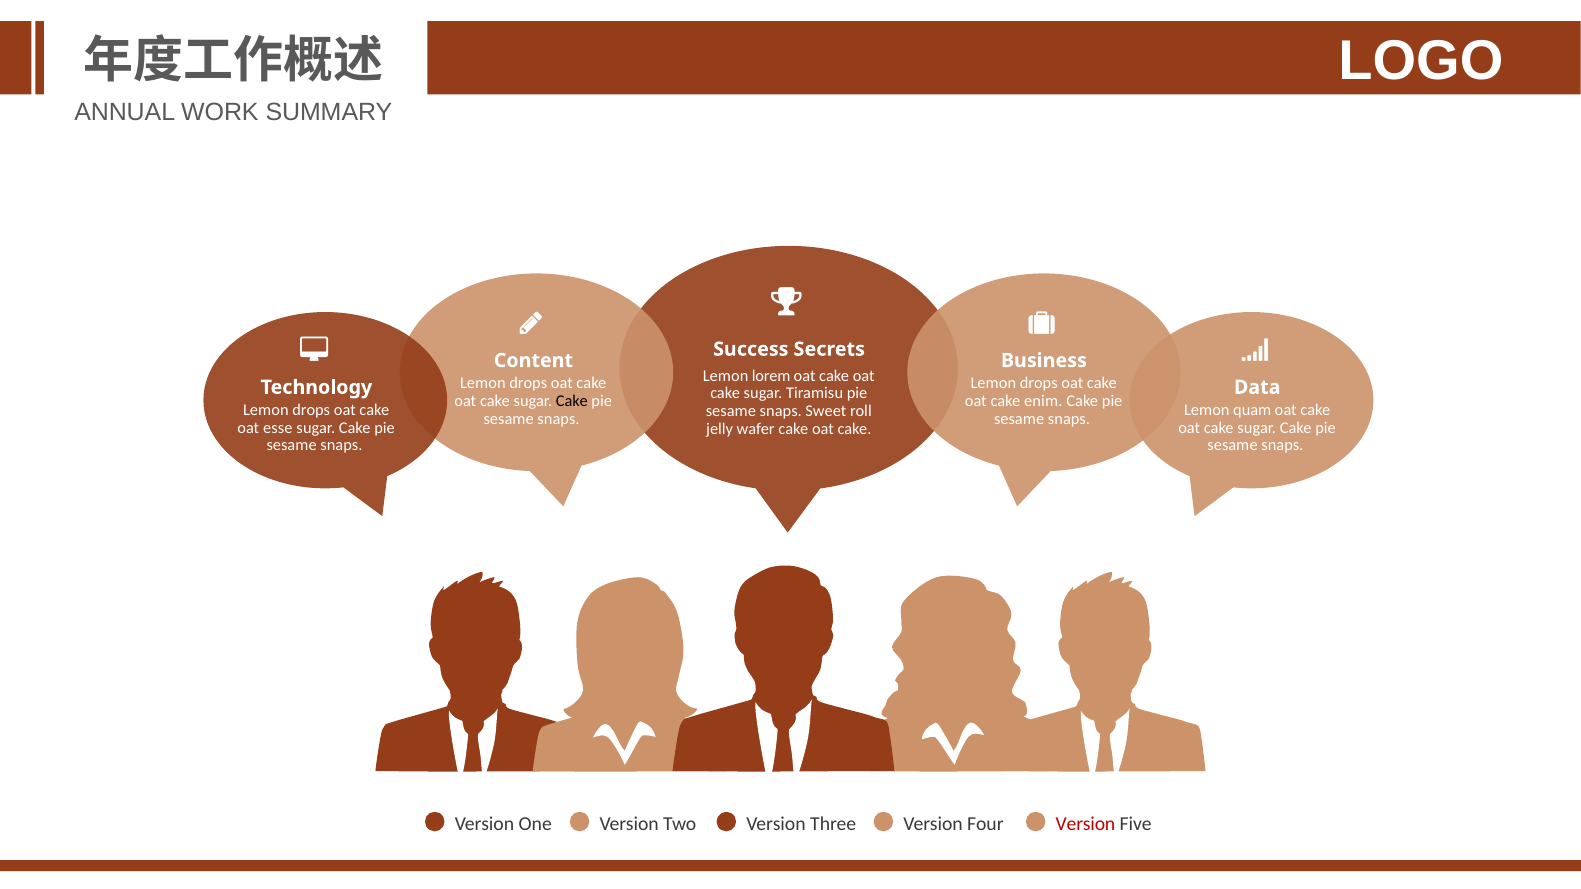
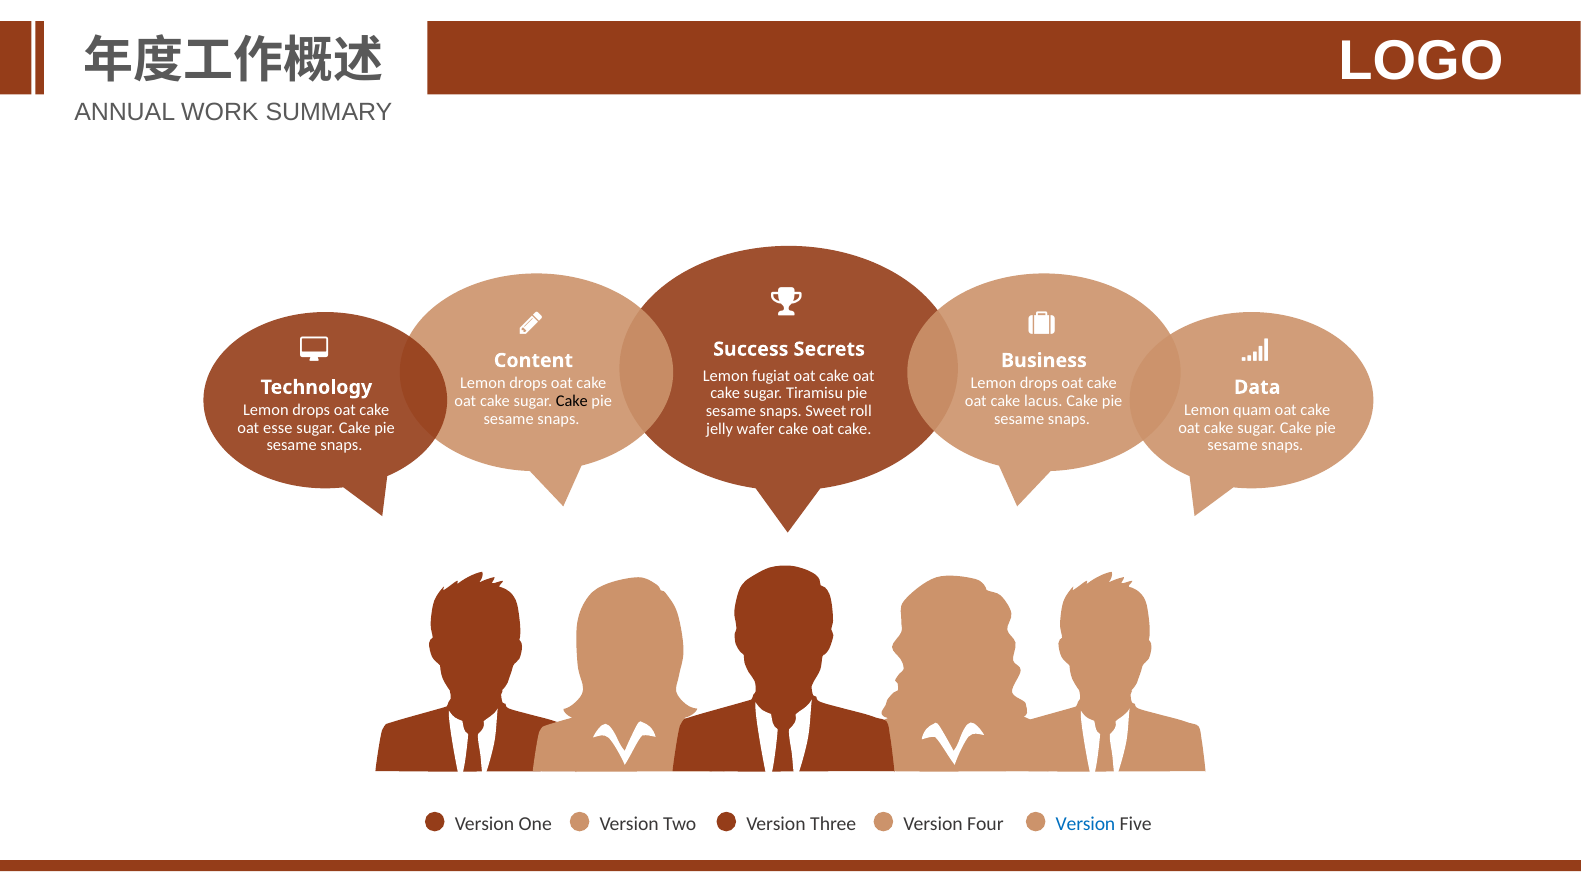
lorem: lorem -> fugiat (771, 376)
enim: enim -> lacus (1043, 401)
Version colour: red -> blue (1086, 825)
